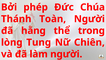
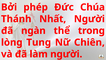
Toàn: Toàn -> Nhất (53, 19)
hằng: hằng -> ngàn (33, 30)
